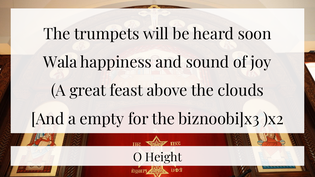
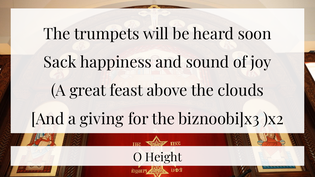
Wala: Wala -> Sack (60, 63)
empty: empty -> giving (102, 119)
